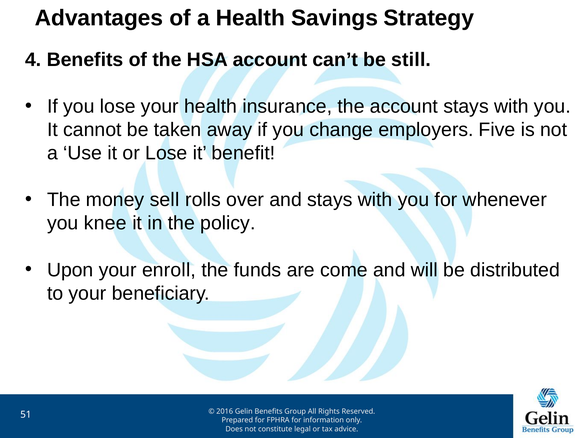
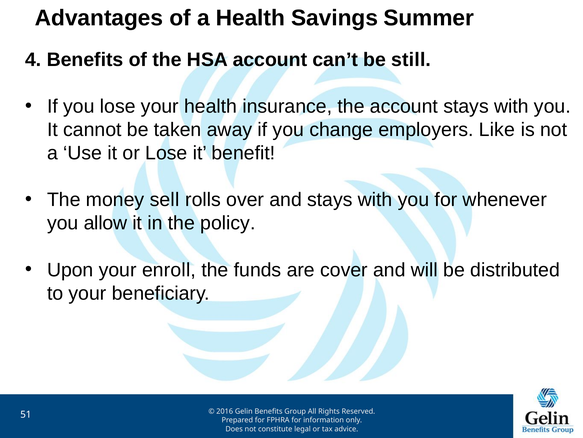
Strategy: Strategy -> Summer (429, 18)
Five: Five -> Like (497, 130)
knee: knee -> allow (105, 223)
come: come -> cover (344, 269)
